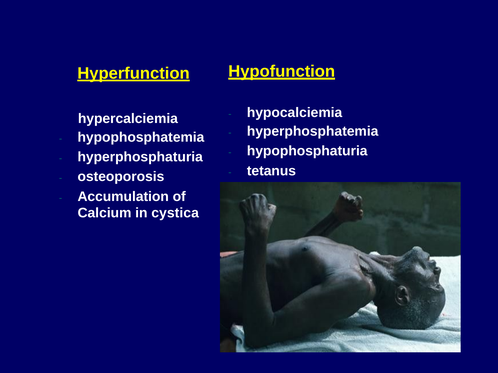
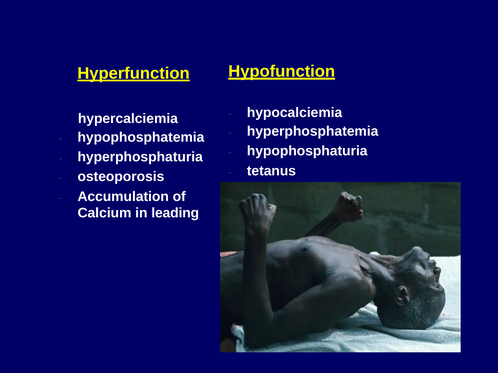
cystica: cystica -> leading (175, 213)
